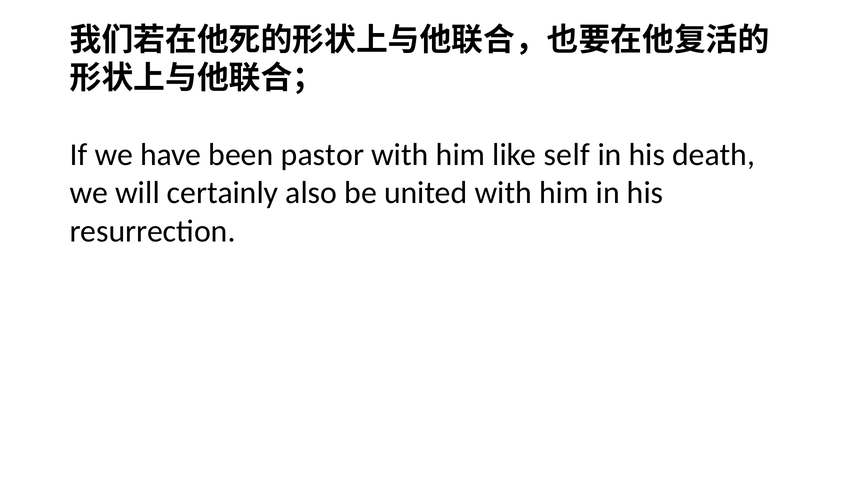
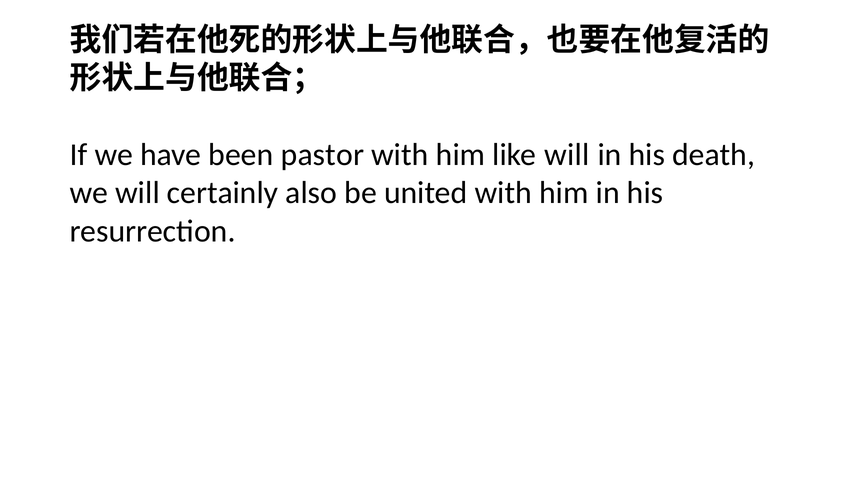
like self: self -> will (567, 155)
